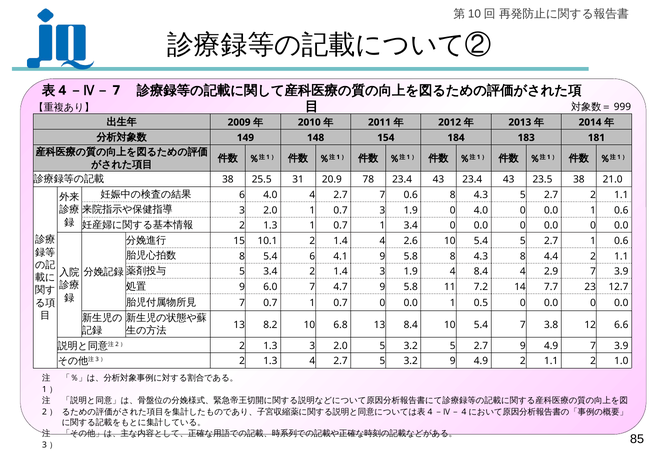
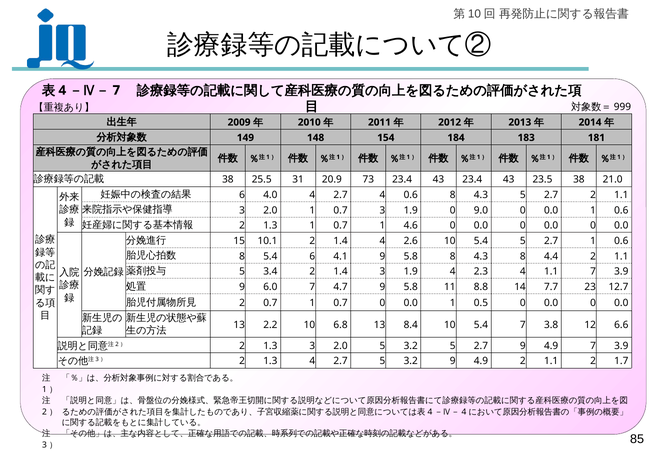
78: 78 -> 73 (368, 180)
2.7 7: 7 -> 4 (382, 195)
0 4.0: 4.0 -> 9.0 (481, 211)
1 3.4: 3.4 -> 4.6 (411, 226)
4 8.4: 8.4 -> 2.3 (481, 272)
4 2.9: 2.9 -> 1.1 (551, 272)
7.2: 7.2 -> 8.8 (481, 287)
7: 7 -> 2 (242, 303)
8.2: 8.2 -> 2.2 (270, 325)
1.0: 1.0 -> 1.7 (621, 362)
